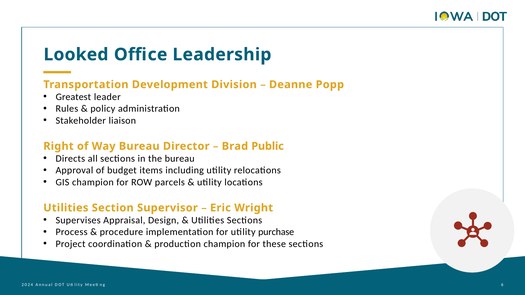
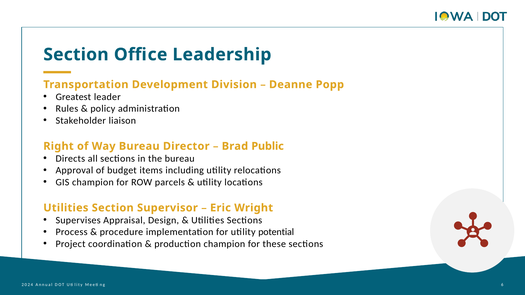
Looked: Looked -> Section (76, 55)
purchase: purchase -> potential (276, 232)
